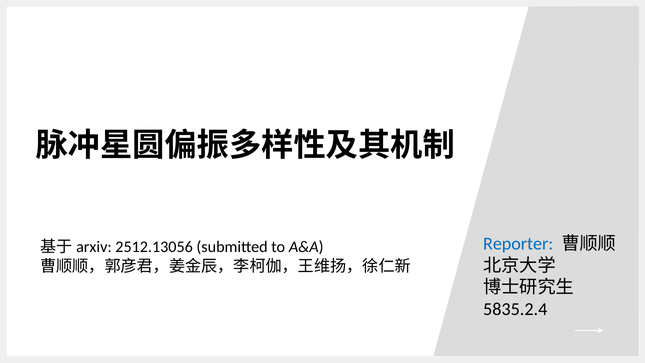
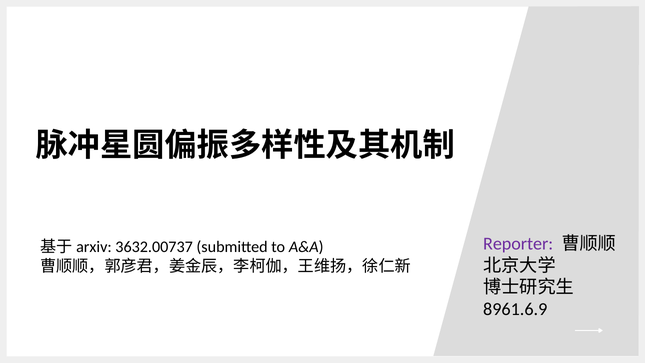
Reporter colour: blue -> purple (518, 244)
2512.13056: 2512.13056 -> 3632.00737 (154, 247)
5835.2.4: 5835.2.4 -> 8961.6.9 (515, 309)
